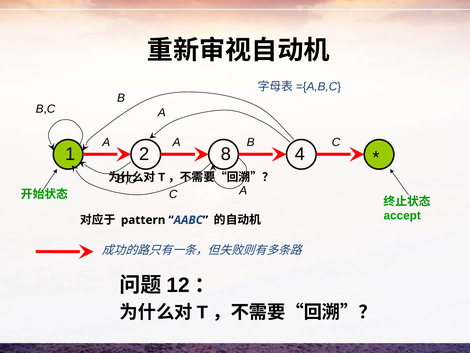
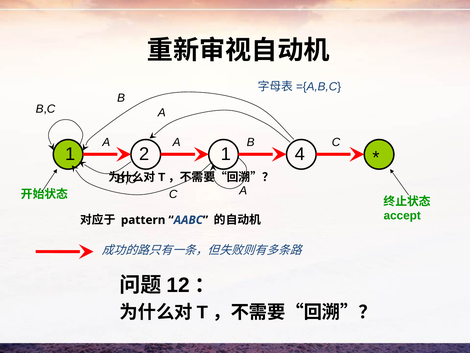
2 8: 8 -> 1 (226, 154)
